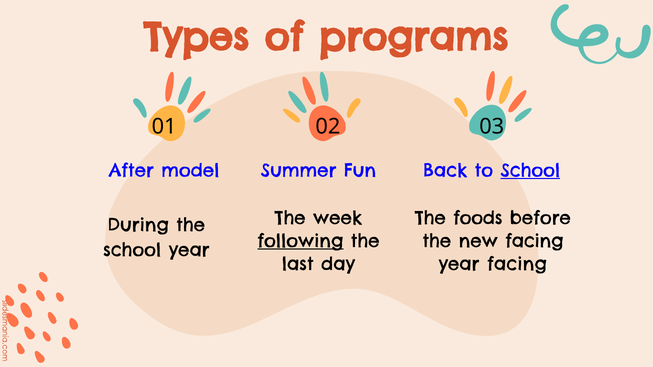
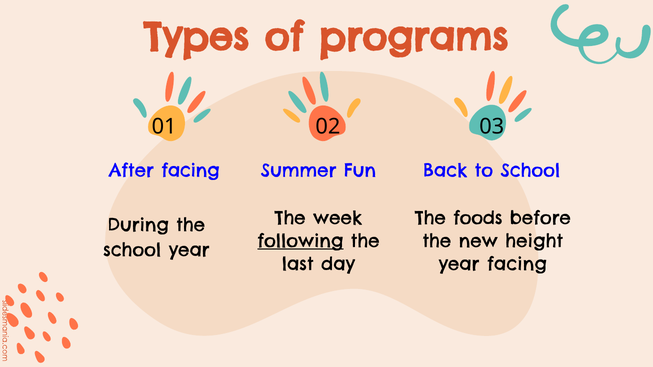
After model: model -> facing (190, 171)
School underline: present -> none (530, 171)
new facing: facing -> height (534, 242)
